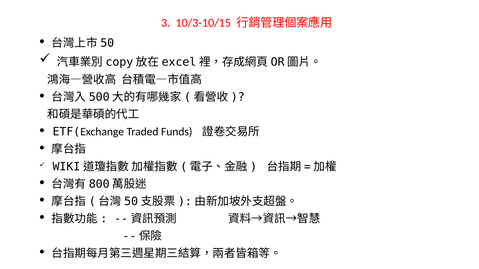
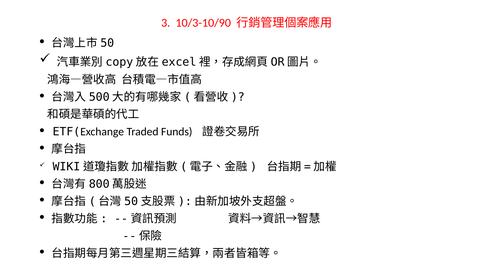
10/3-10/15: 10/3-10/15 -> 10/3-10/90 (203, 23)
